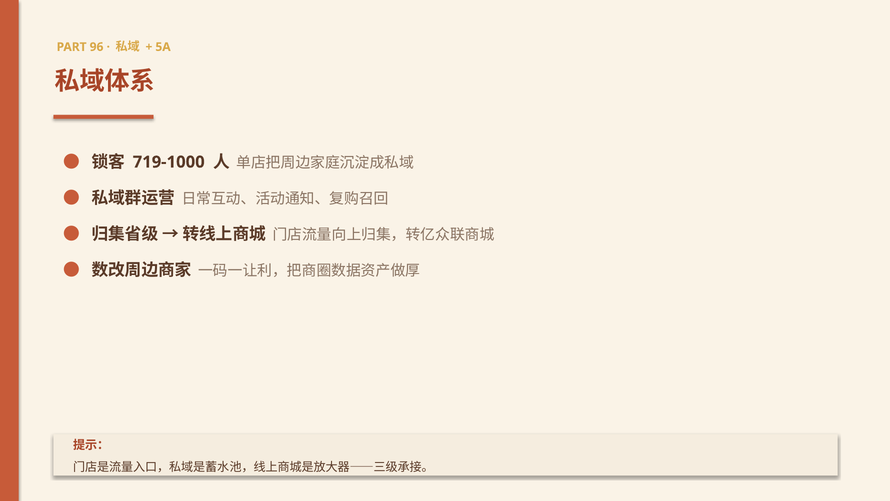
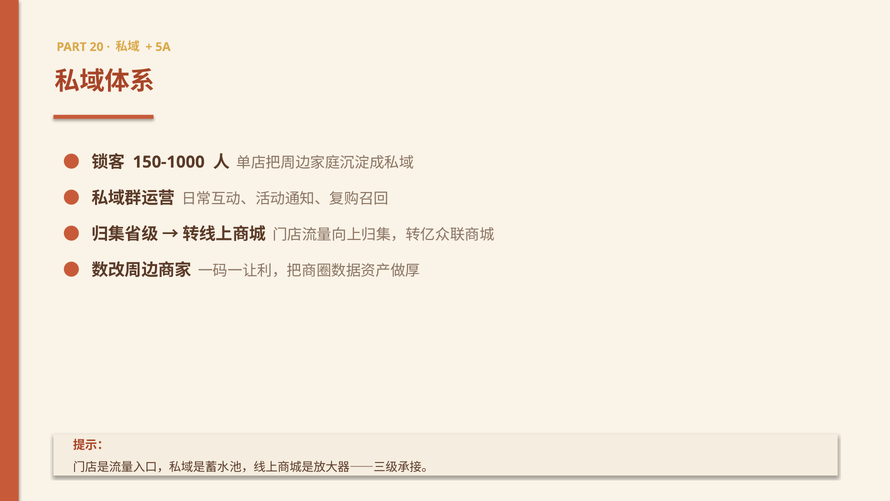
96: 96 -> 20 (97, 47)
719-1000: 719-1000 -> 150-1000 (169, 162)
